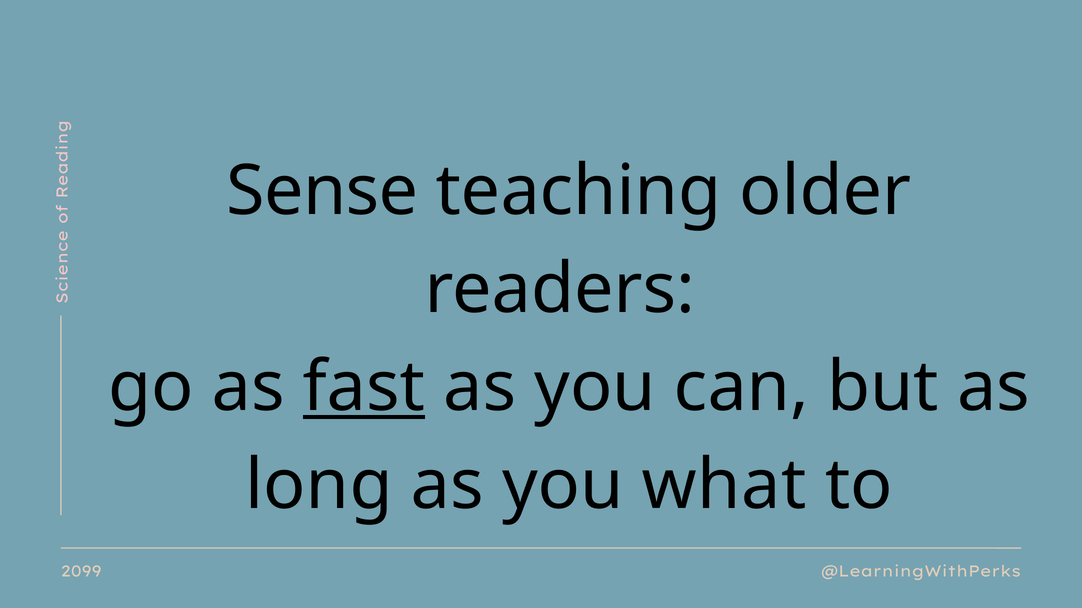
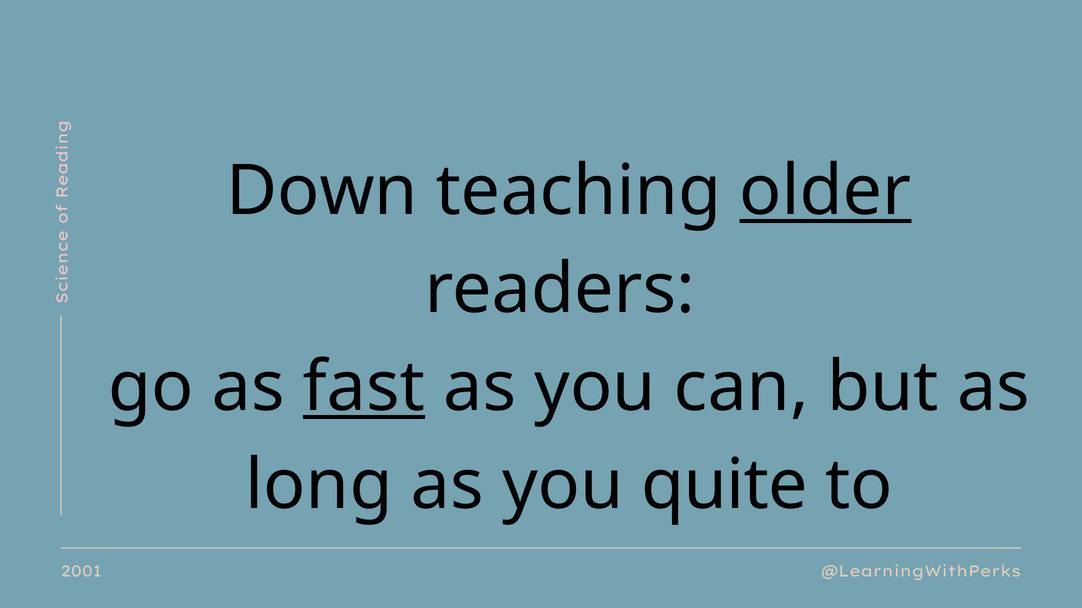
Sense: Sense -> Down (322, 191)
older underline: none -> present (825, 191)
what: what -> quite (725, 486)
2099: 2099 -> 2001 (81, 572)
